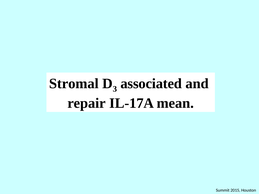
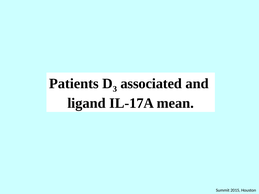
Stromal: Stromal -> Patients (74, 84)
repair: repair -> ligand (87, 103)
